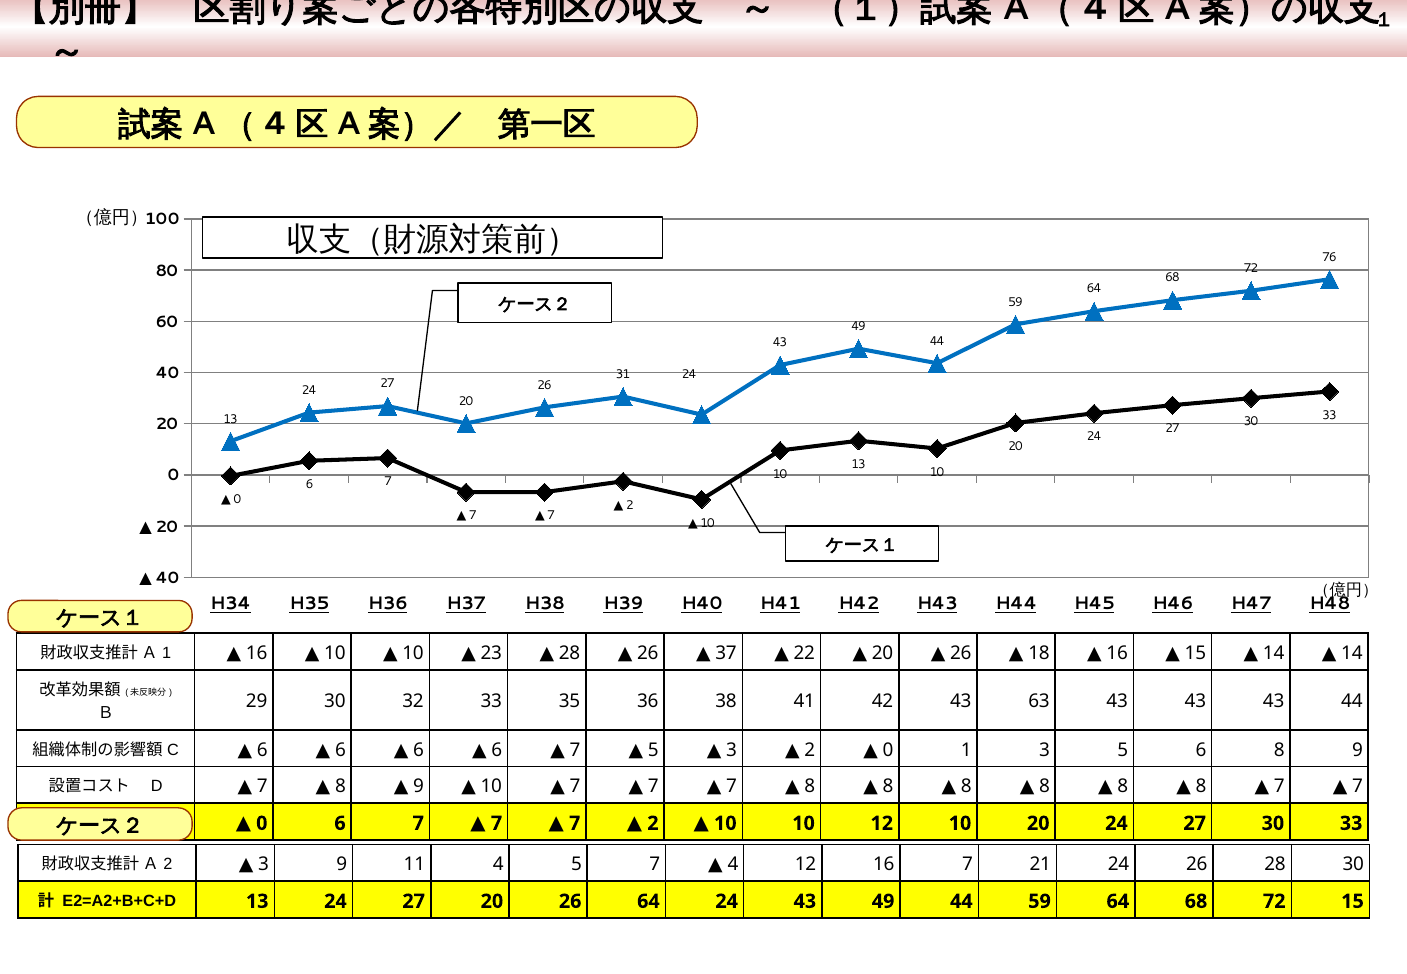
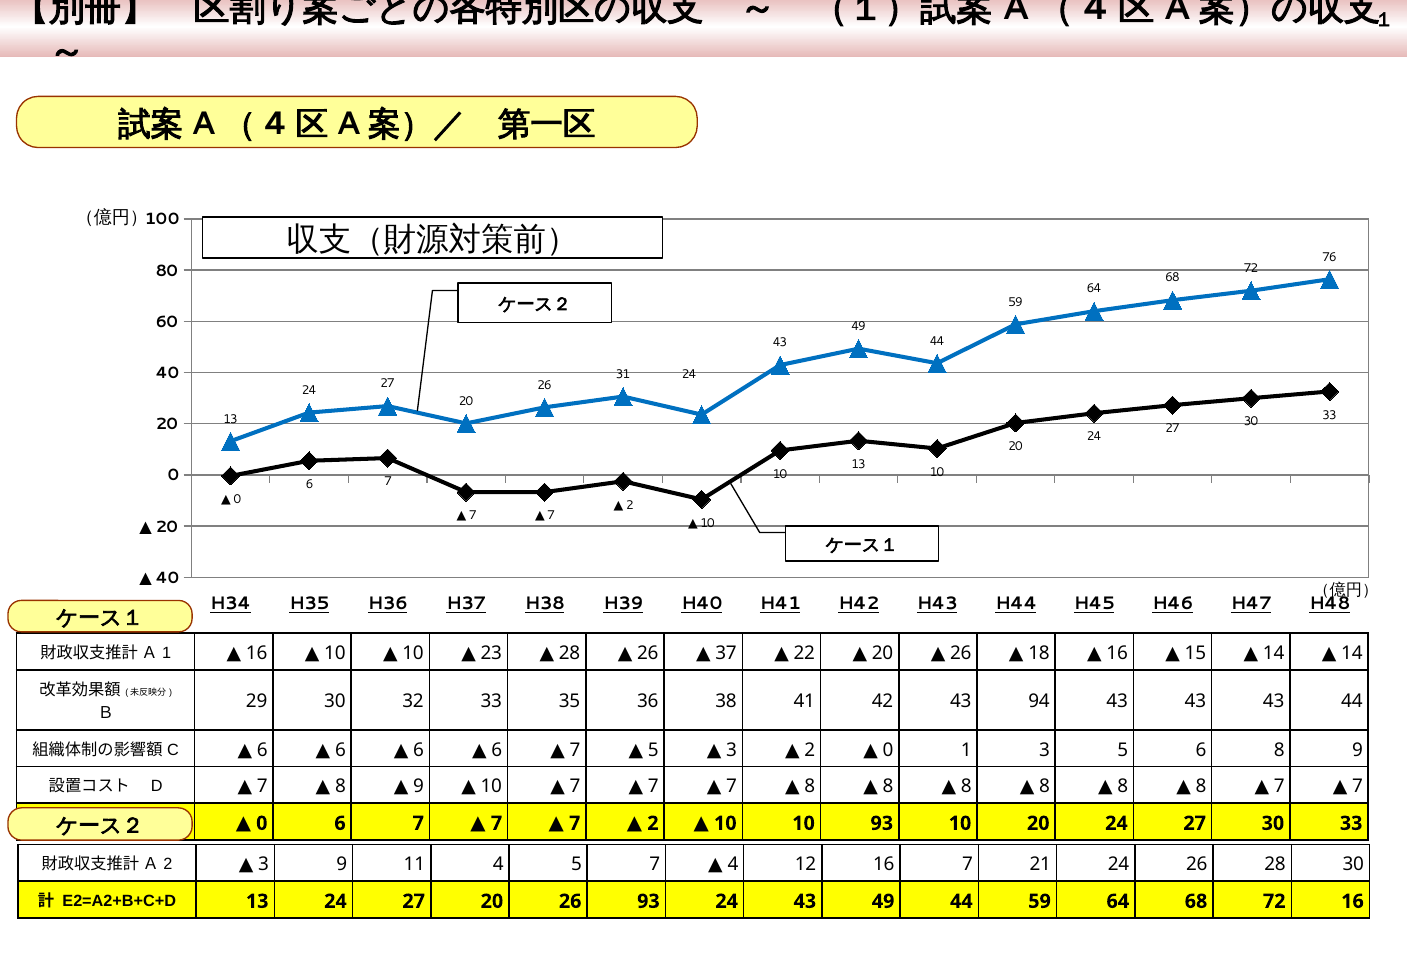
63: 63 -> 94 (1039, 702)
10 12: 12 -> 93 (882, 823)
26 64: 64 -> 93 (648, 901)
72 15: 15 -> 16 (1353, 901)
